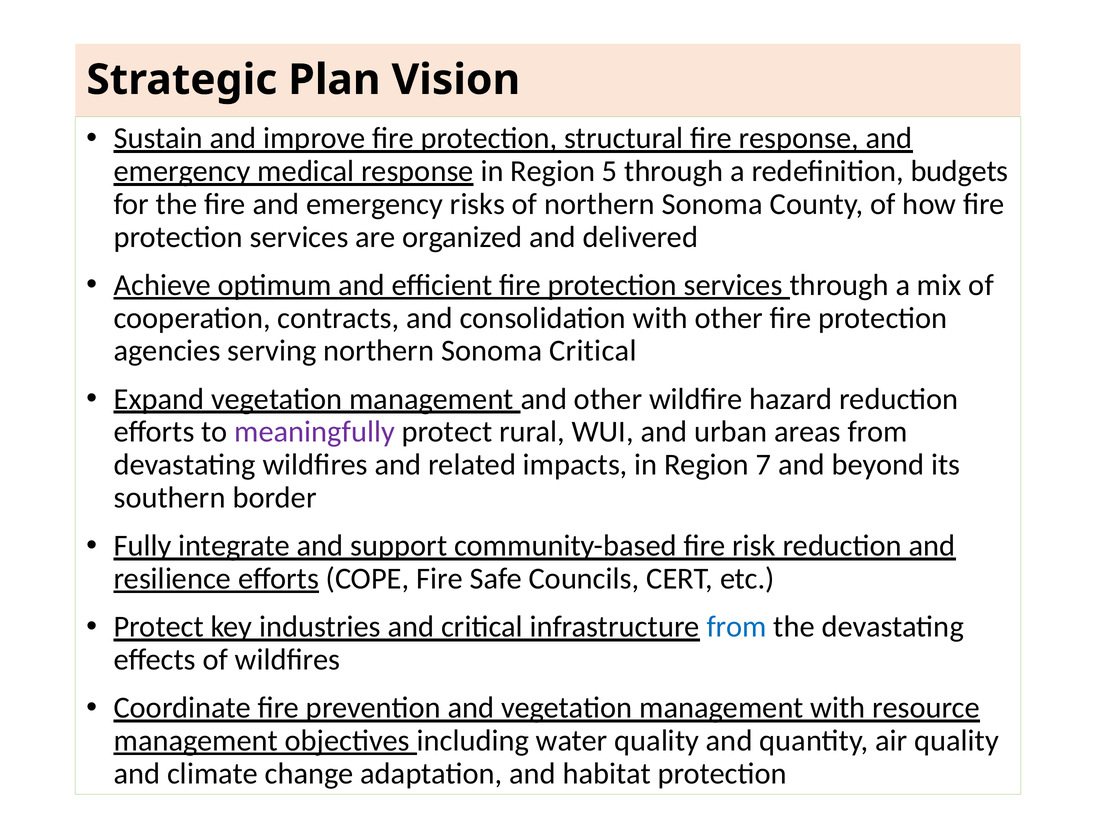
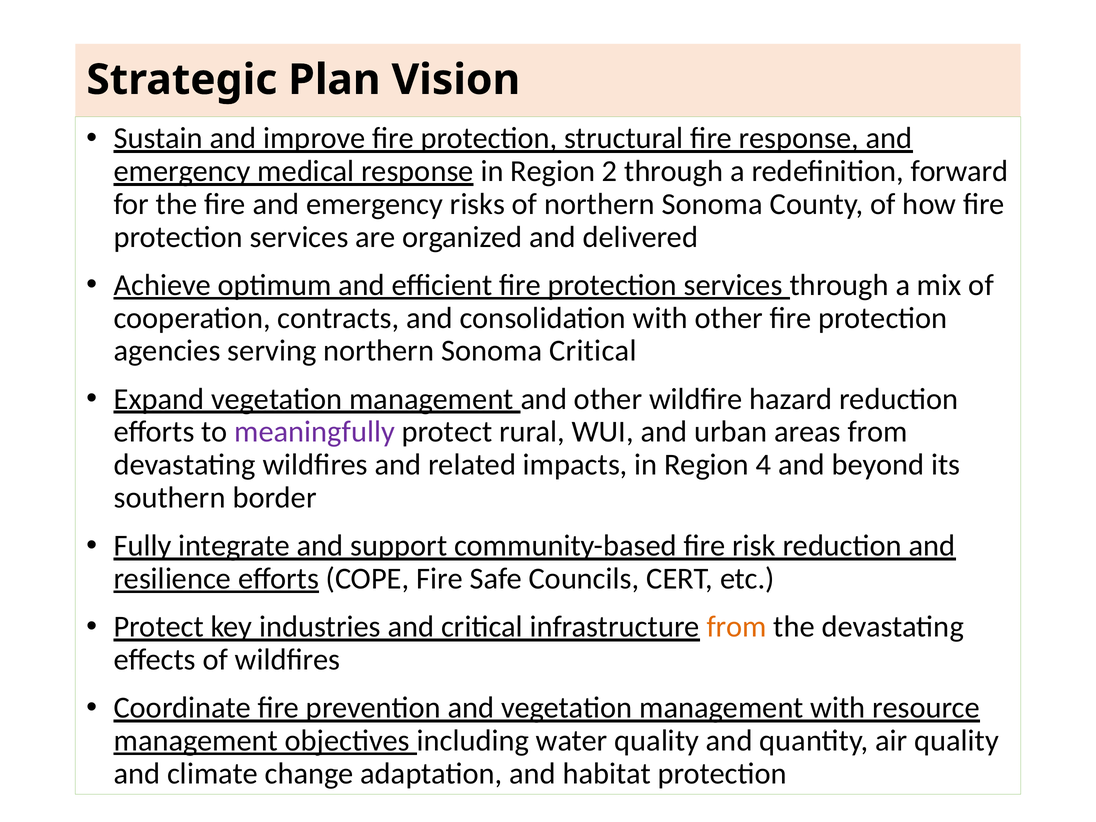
5: 5 -> 2 (610, 171)
budgets: budgets -> forward (959, 171)
7: 7 -> 4 (764, 465)
from colour: blue -> orange (737, 627)
